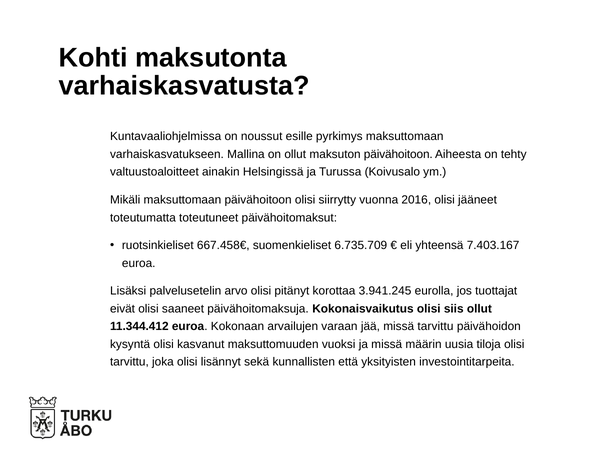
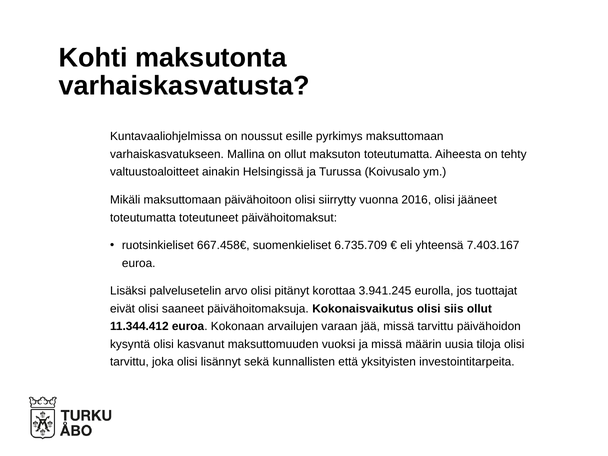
maksuton päivähoitoon: päivähoitoon -> toteutumatta (398, 154)
